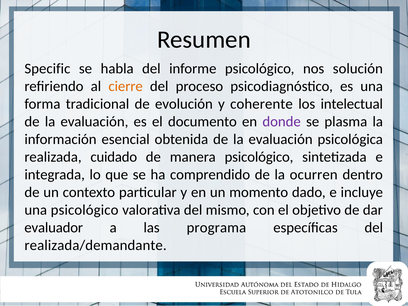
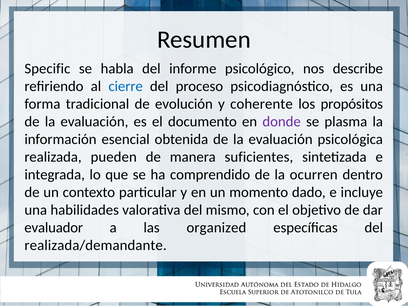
solución: solución -> describe (358, 69)
cierre colour: orange -> blue (126, 86)
intelectual: intelectual -> propósitos (352, 104)
cuidado: cuidado -> pueden (114, 157)
manera psicológico: psicológico -> suficientes (259, 157)
una psicológico: psicológico -> habilidades (85, 210)
programa: programa -> organized (216, 228)
